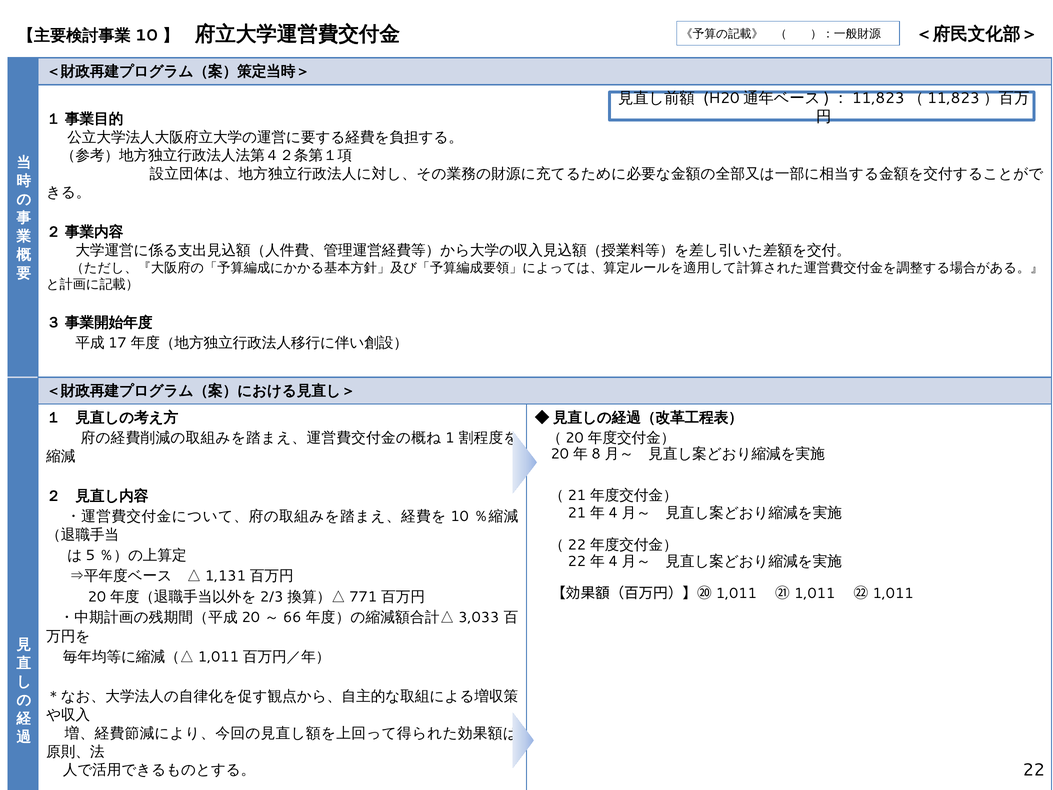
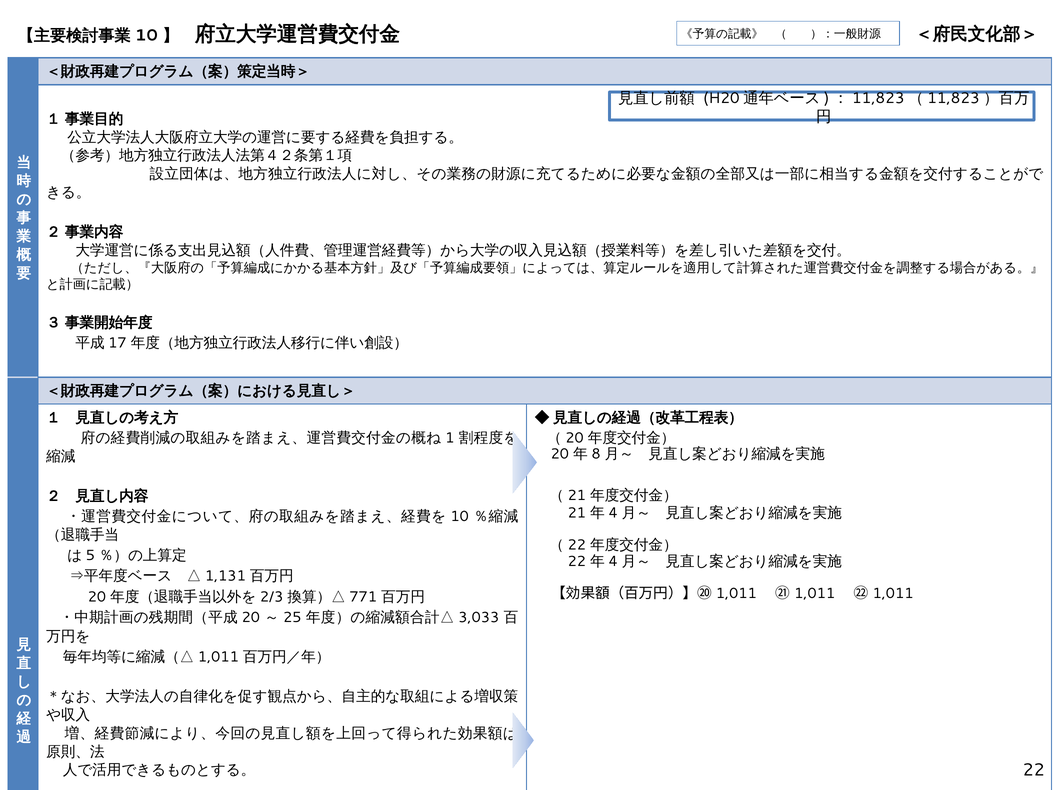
66: 66 -> 25 (292, 617)
